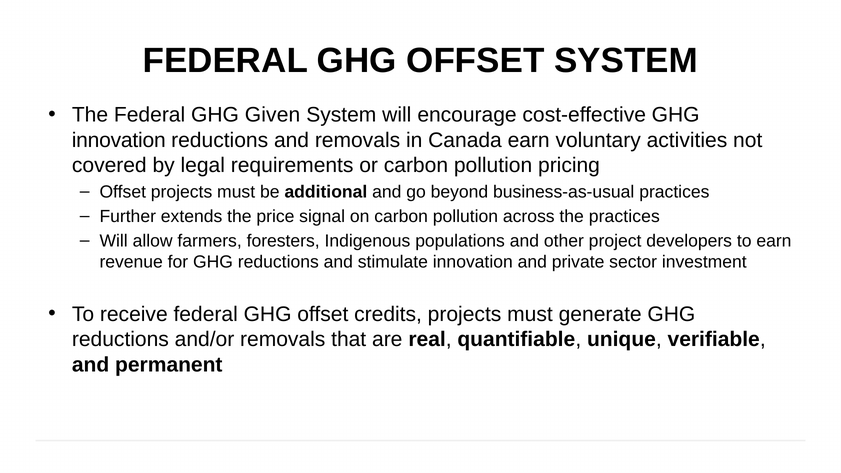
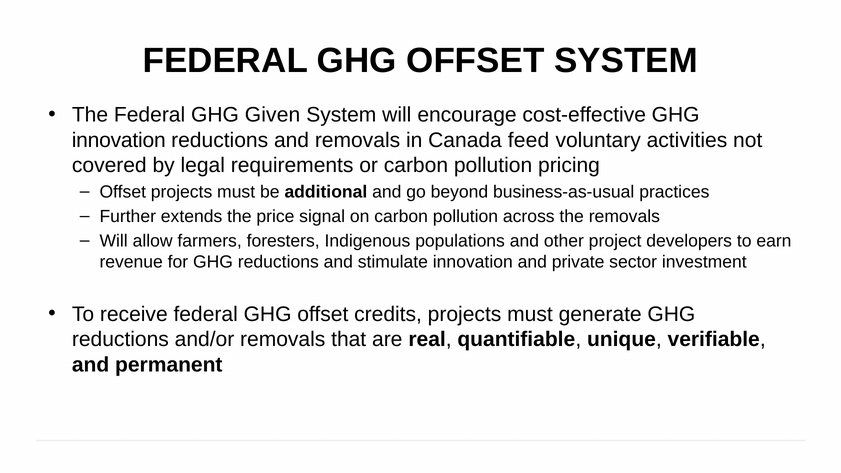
Canada earn: earn -> feed (529, 140)
the practices: practices -> removals (624, 216)
